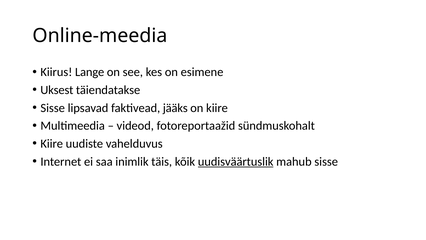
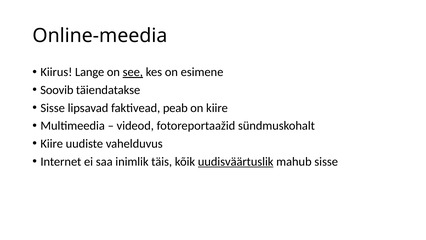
see underline: none -> present (133, 72)
Uksest: Uksest -> Soovib (57, 90)
jääks: jääks -> peab (175, 108)
